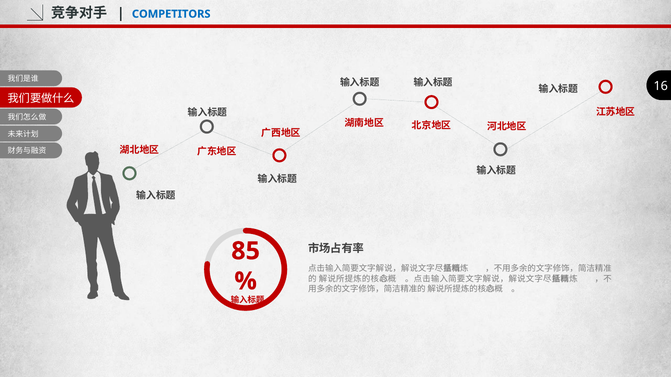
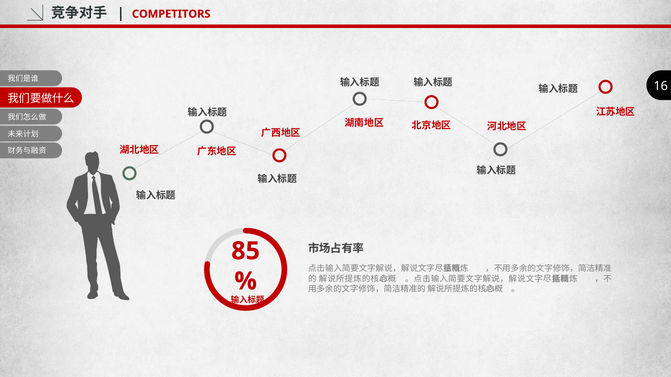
COMPETITORS colour: blue -> red (171, 14)
